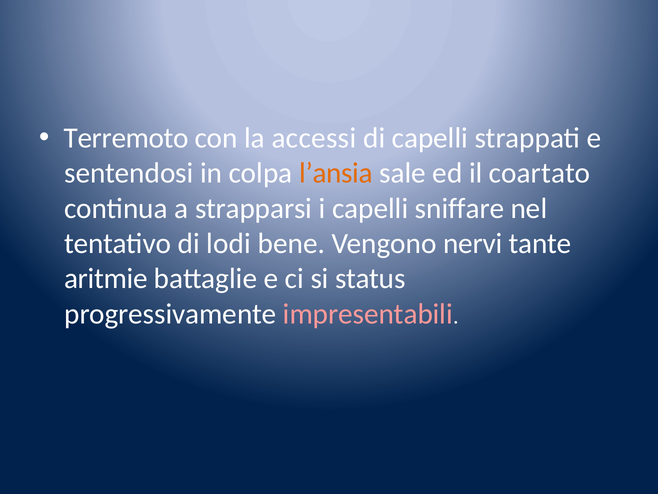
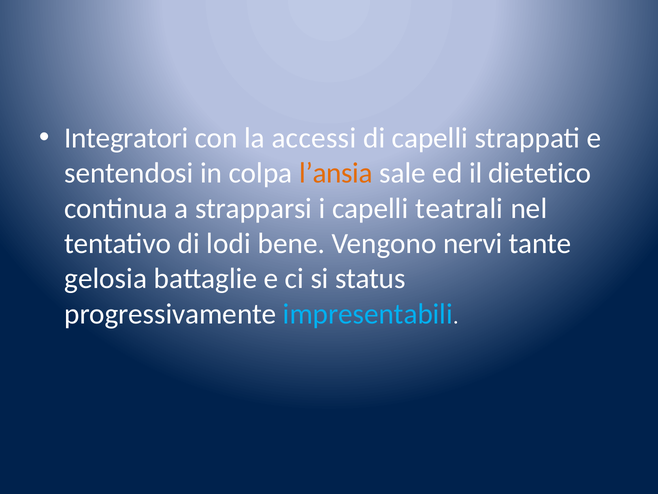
Terremoto: Terremoto -> Integratori (126, 138)
coartato: coartato -> dietetico (540, 173)
sniffare: sniffare -> teatrali (459, 208)
aritmie: aritmie -> gelosia (106, 278)
impresentabili colour: pink -> light blue (368, 314)
